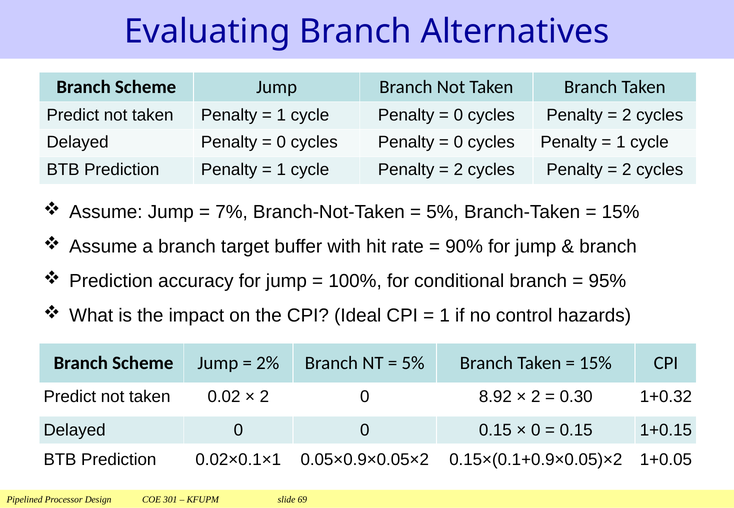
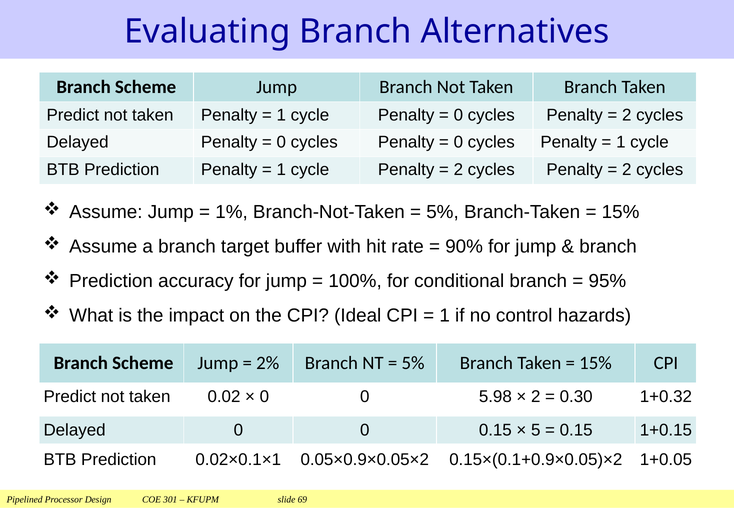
7%: 7% -> 1% (232, 212)
2: 2 -> 0 (264, 397)
8.92: 8.92 -> 5.98 (495, 397)
0: 0 -> 5 (536, 430)
